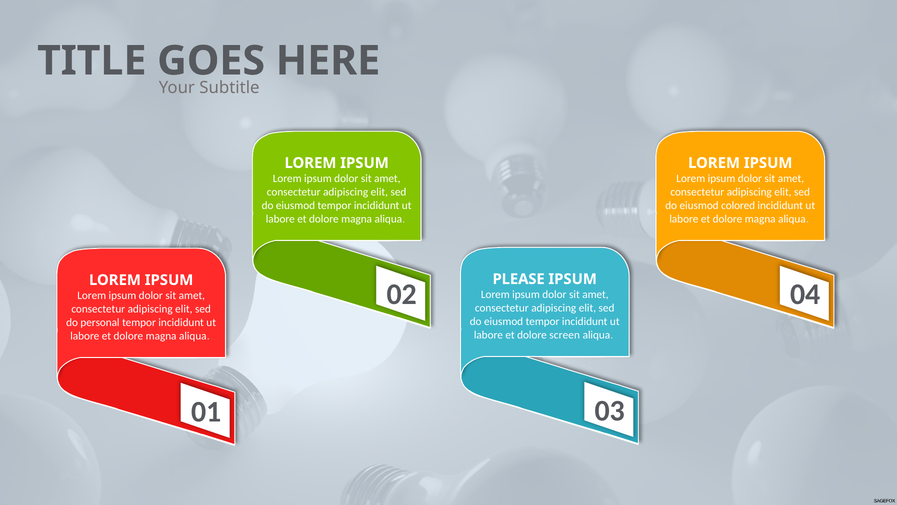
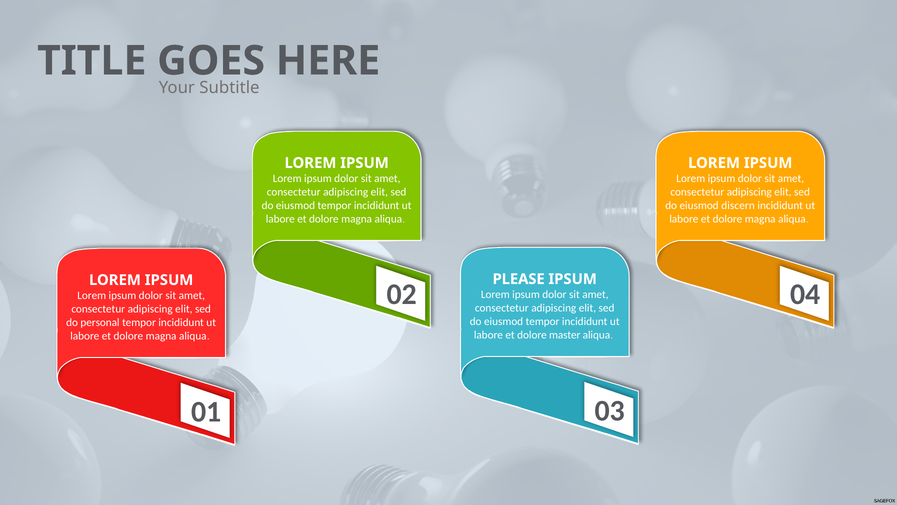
colored: colored -> discern (738, 205)
screen: screen -> master (565, 335)
